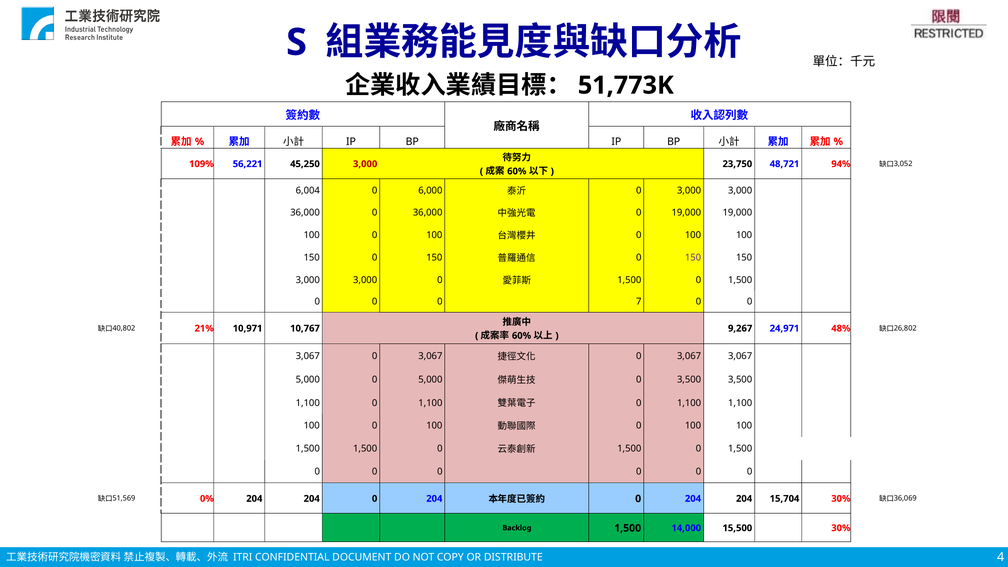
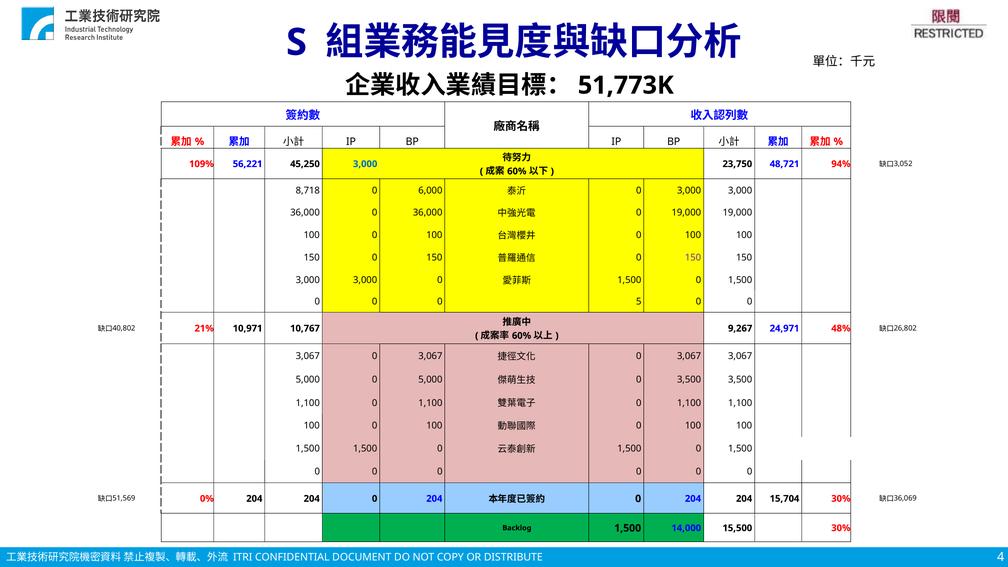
3,000 colour: red -> blue (365, 164)
6,004: 6,004 -> 8,718 (308, 190)
7: 7 -> 5 (639, 302)
